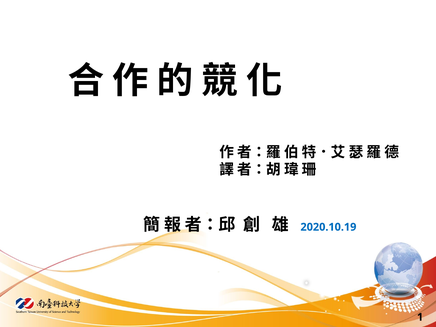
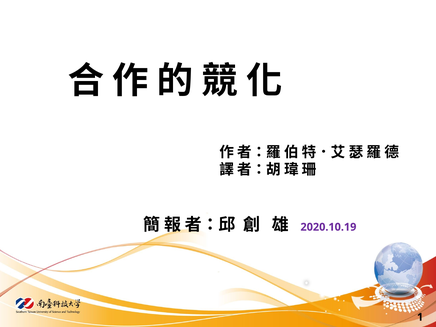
2020.10.19 colour: blue -> purple (328, 227)
